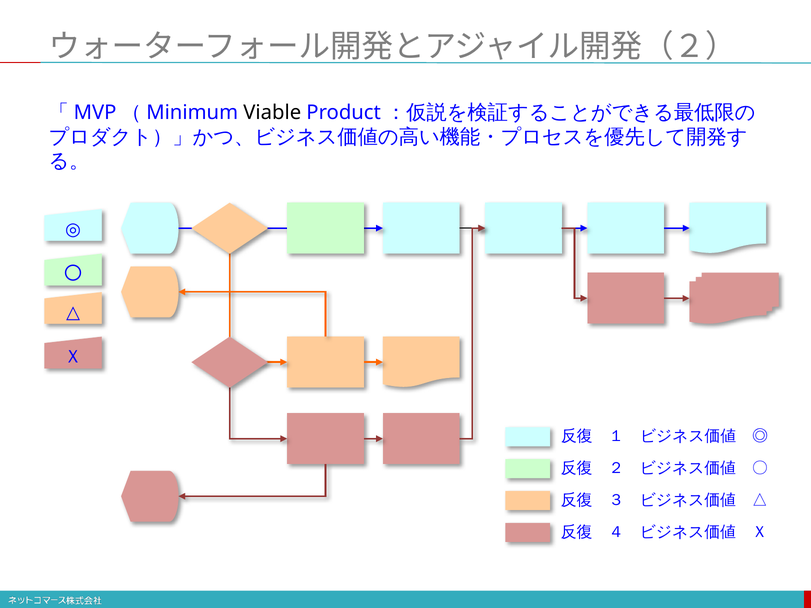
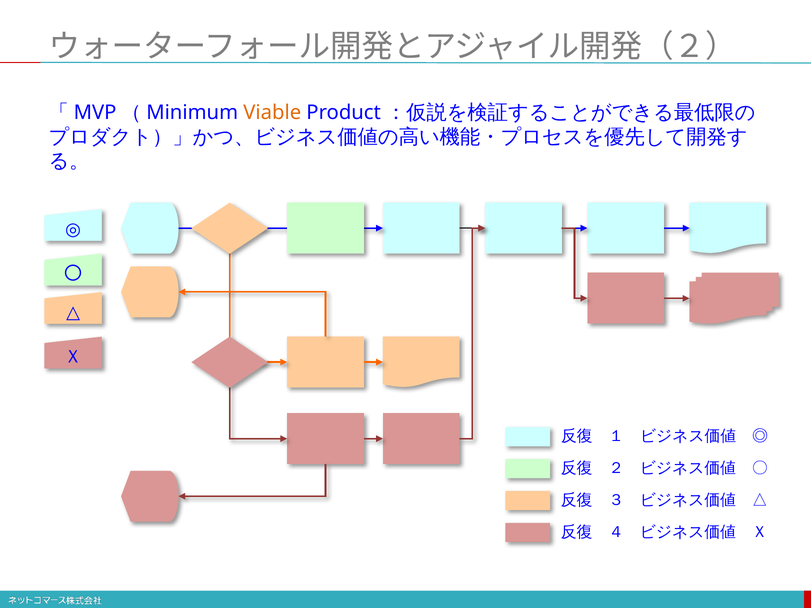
Viable colour: black -> orange (272, 113)
